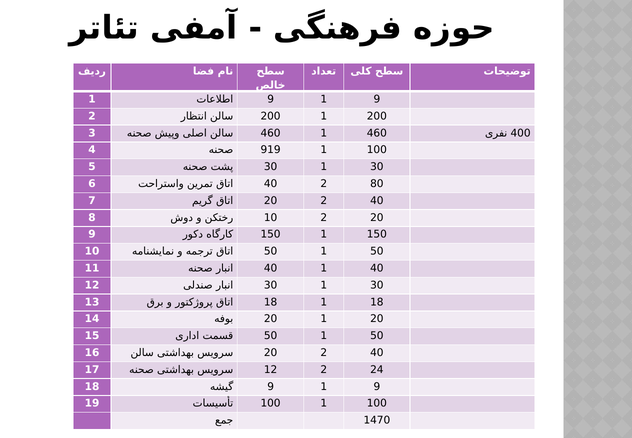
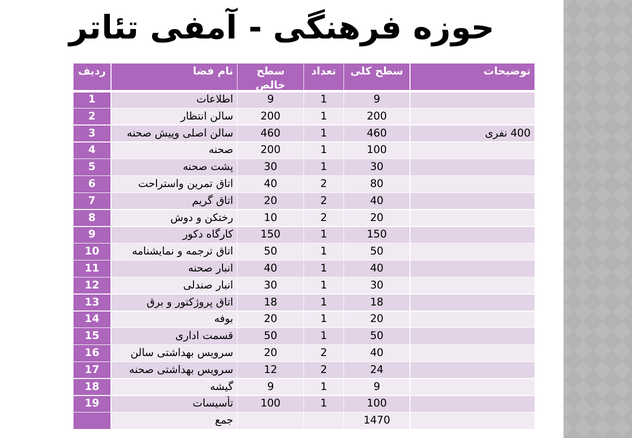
919: 919 -> 200 (271, 150)
